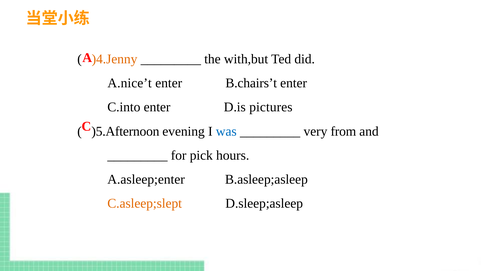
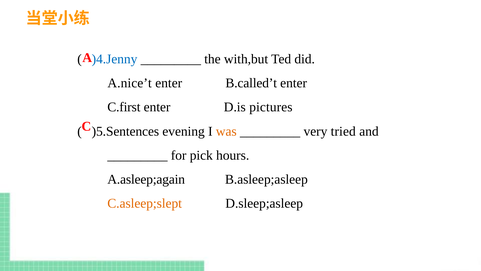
)4.Jenny colour: orange -> blue (115, 59)
B.chairs’t: B.chairs’t -> B.called’t (251, 83)
C.into: C.into -> C.first (124, 107)
)5.Afternoon: )5.Afternoon -> )5.Sentences (125, 131)
was colour: blue -> orange (226, 131)
from: from -> tried (343, 131)
A.asleep;enter: A.asleep;enter -> A.asleep;again (146, 179)
